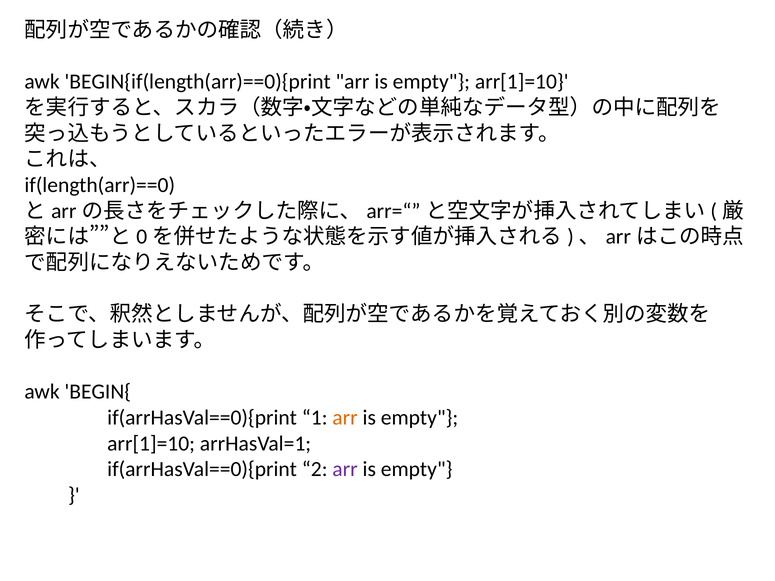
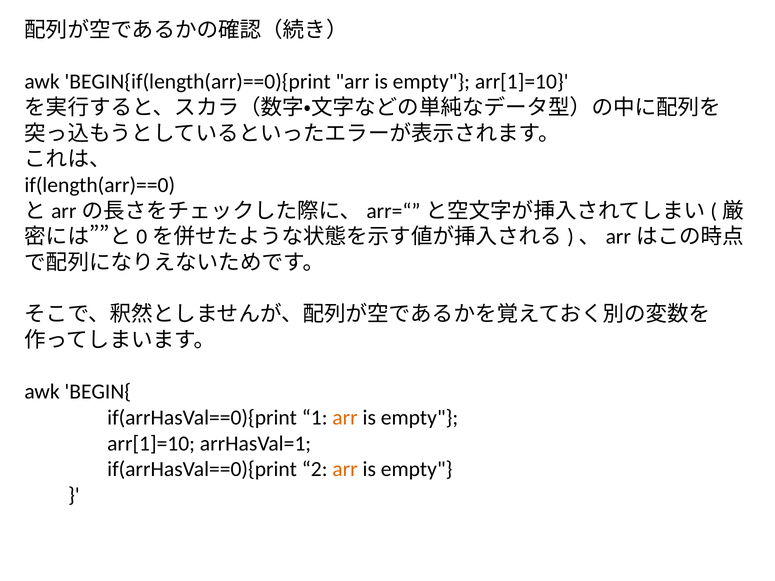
arr colour: purple -> orange (345, 470)
